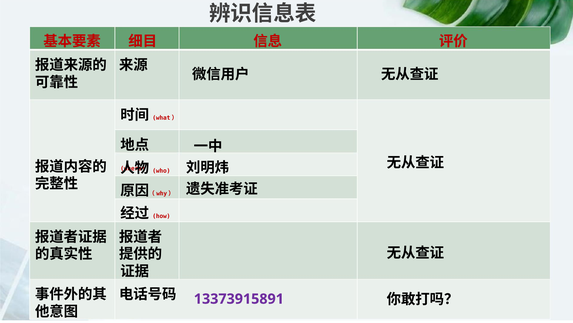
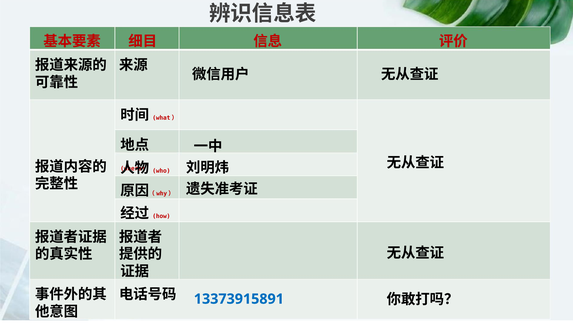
13373915891 colour: purple -> blue (239, 298)
